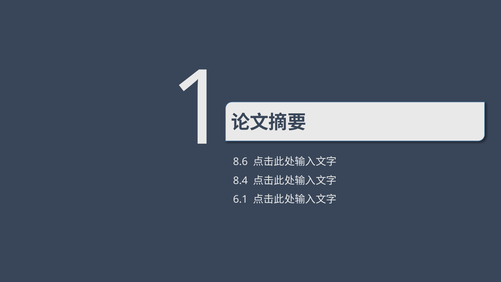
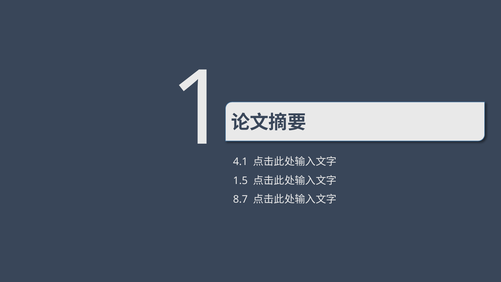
8.6: 8.6 -> 4.1 (240, 162)
8.4: 8.4 -> 1.5 (240, 181)
6.1: 6.1 -> 8.7 (240, 199)
